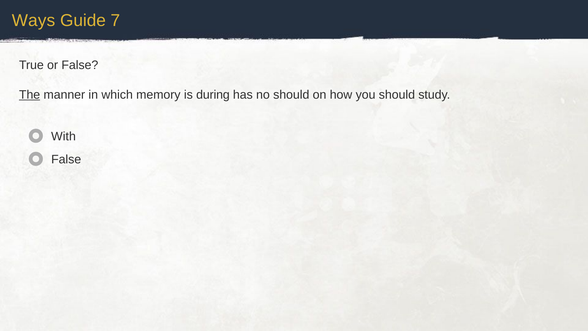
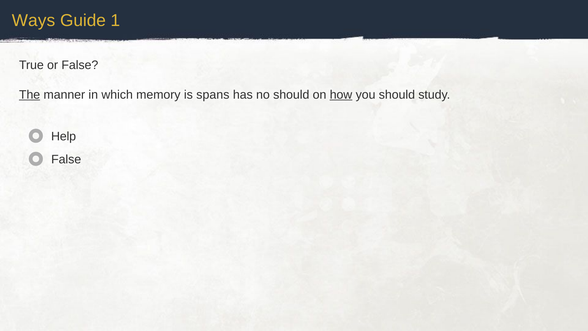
7: 7 -> 1 (115, 20)
during: during -> spans (213, 95)
how underline: none -> present (341, 95)
With: With -> Help (64, 136)
